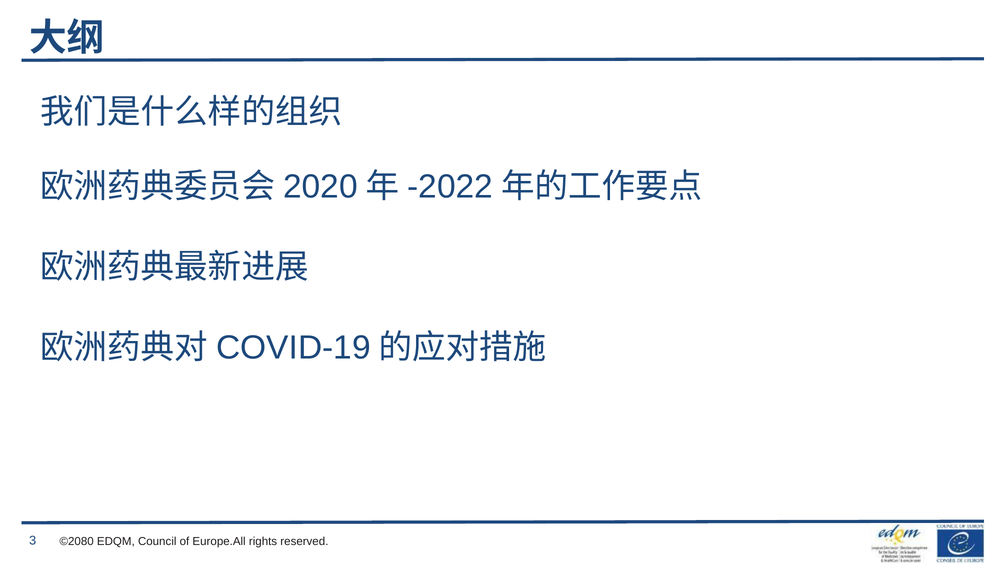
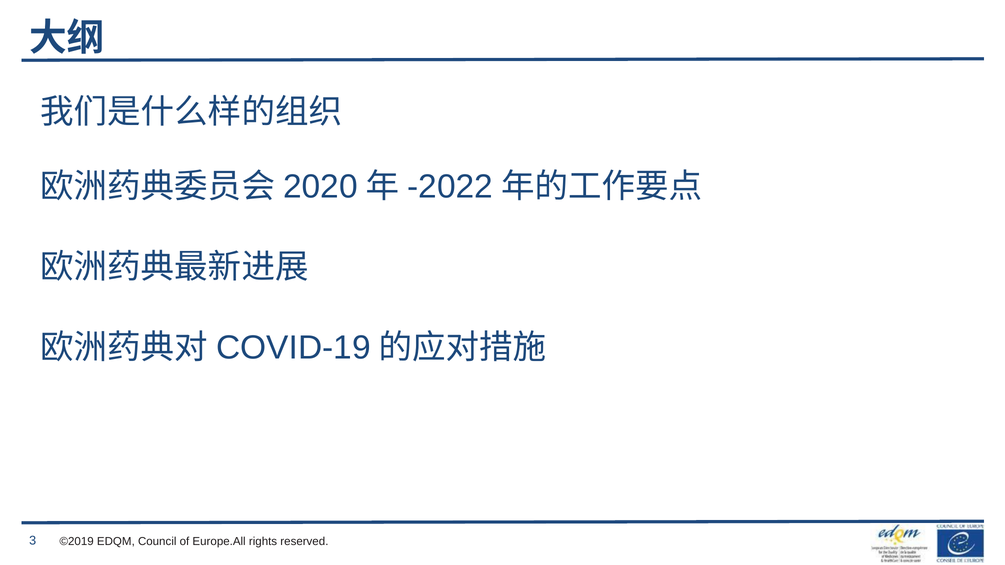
©2080: ©2080 -> ©2019 (77, 542)
